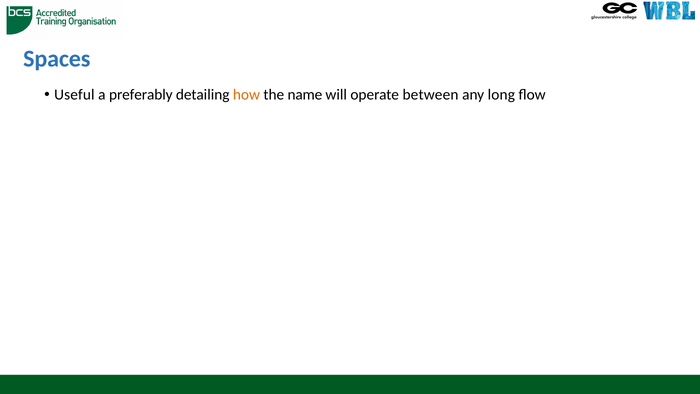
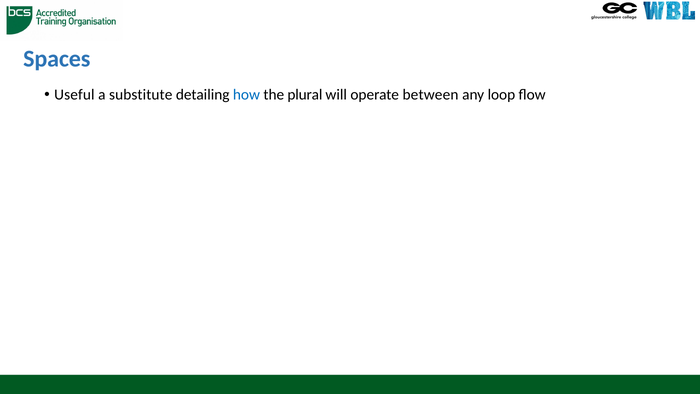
preferably: preferably -> substitute (141, 95)
how colour: orange -> blue (246, 95)
name: name -> plural (305, 95)
long: long -> loop (501, 95)
